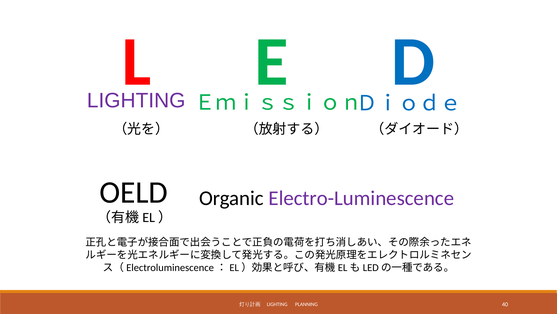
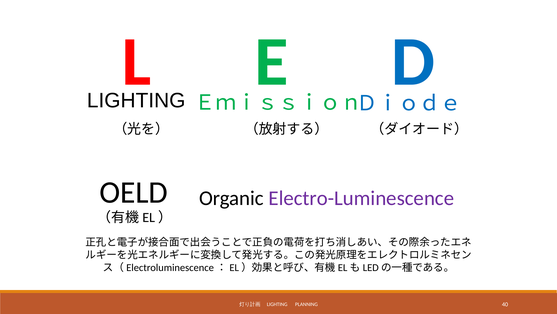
LIGHTING colour: purple -> black (136, 100)
